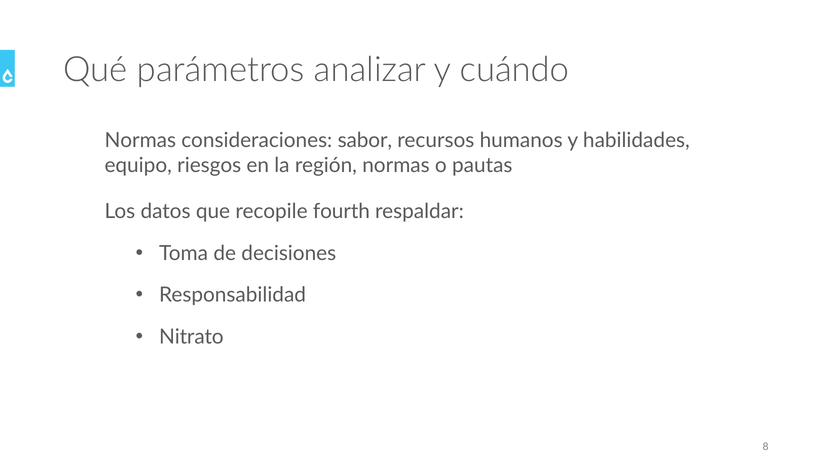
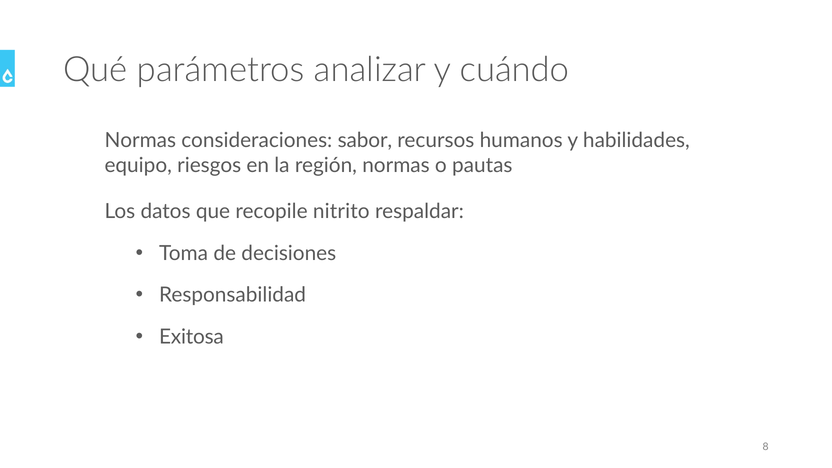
fourth: fourth -> nitrito (341, 212)
Nitrato: Nitrato -> Exitosa (191, 337)
